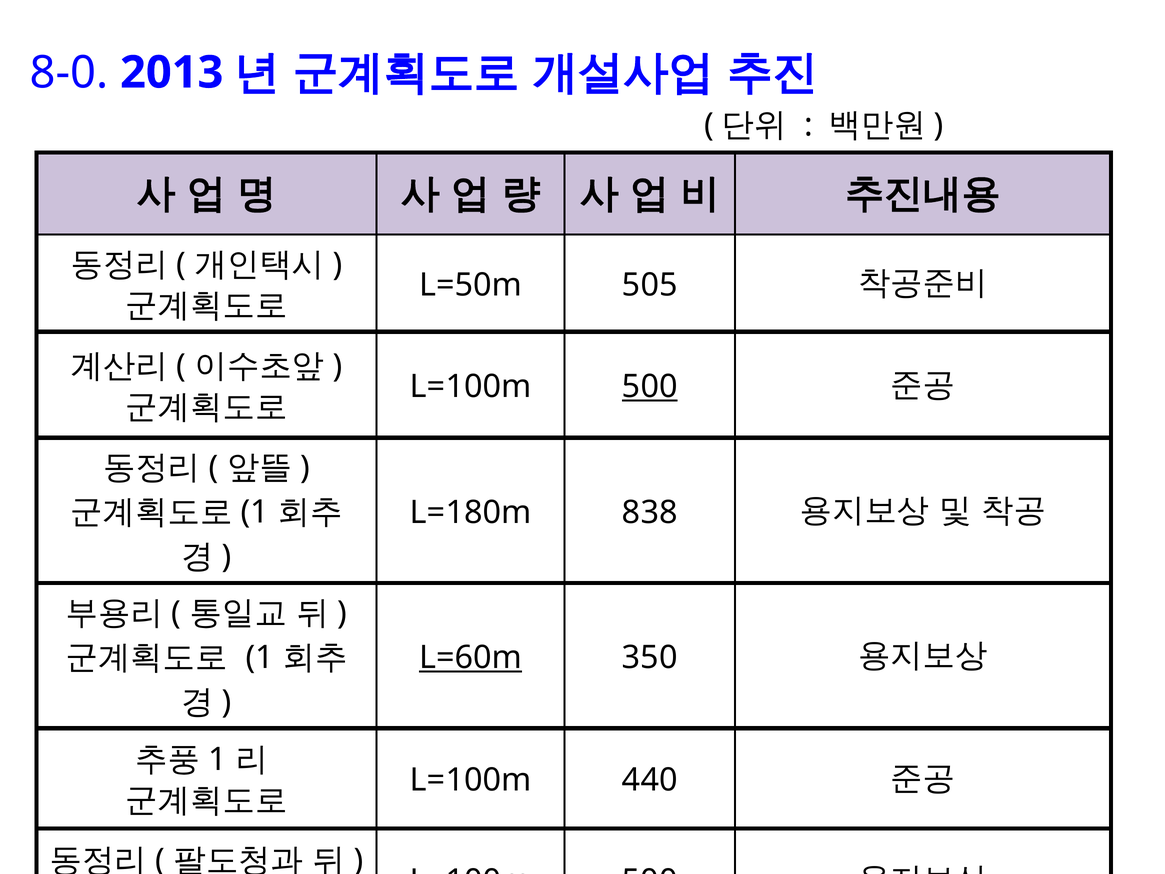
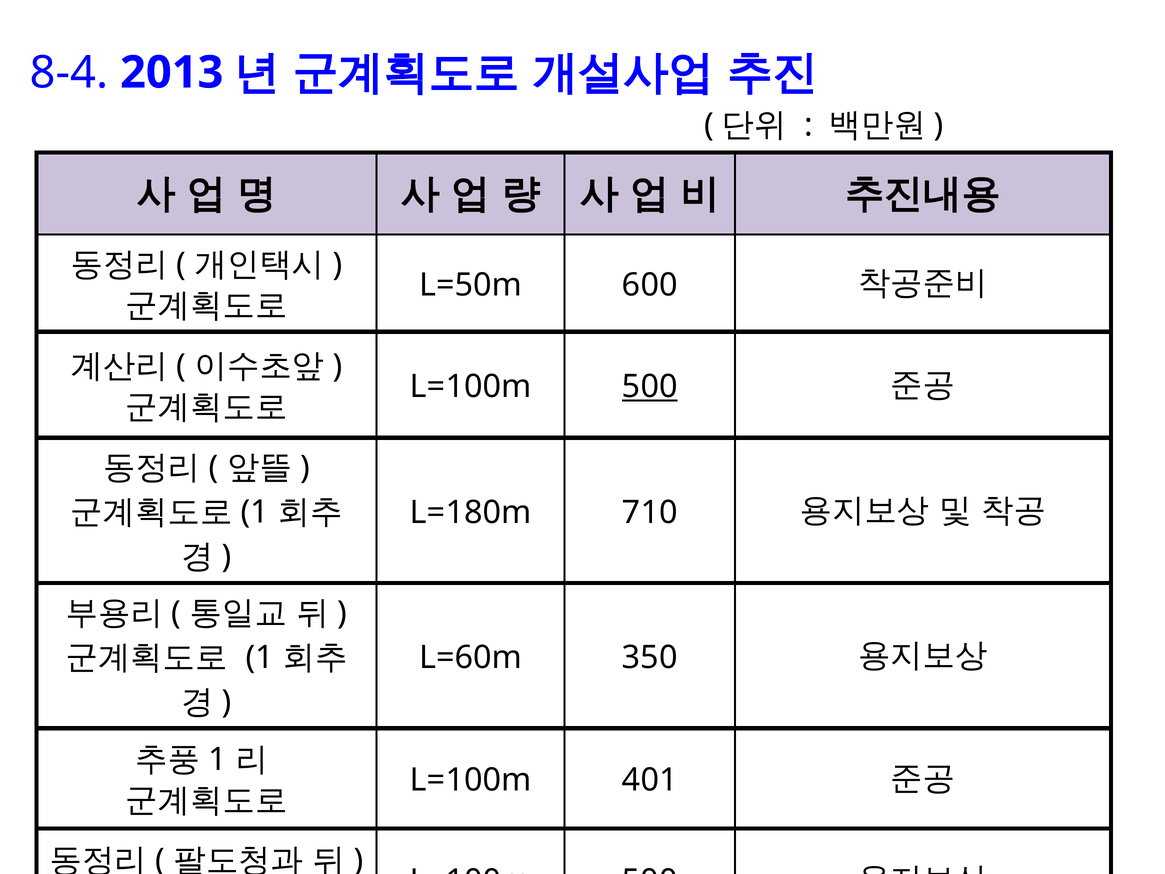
8-0: 8-0 -> 8-4 (69, 73)
505: 505 -> 600 (650, 285)
838: 838 -> 710 (650, 512)
L=60m underline: present -> none (471, 657)
440: 440 -> 401 (650, 780)
